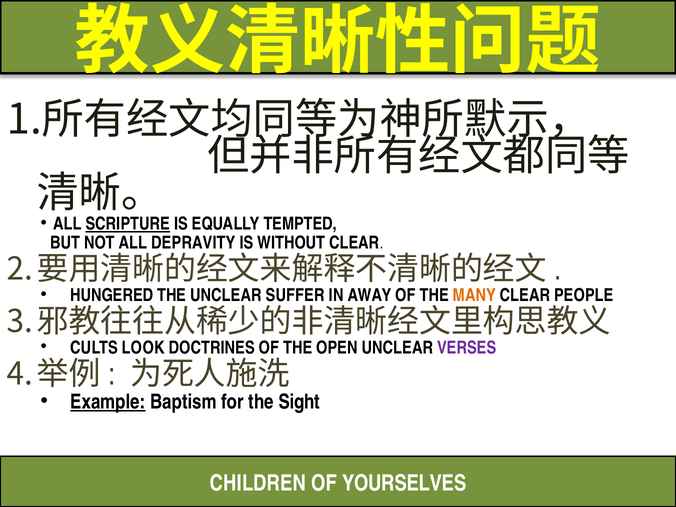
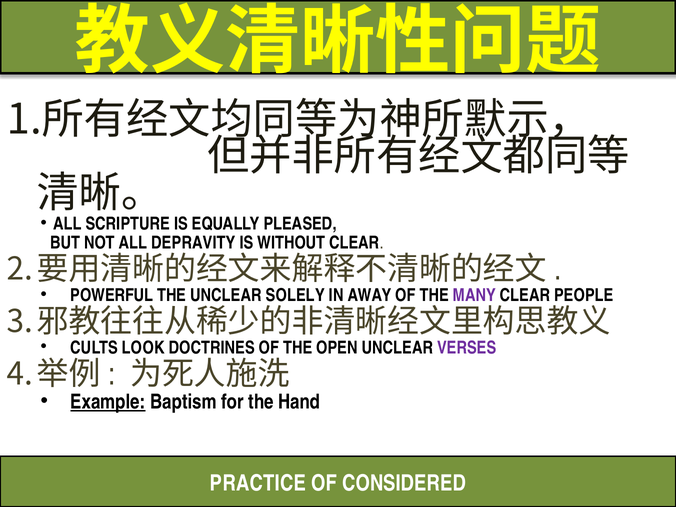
SCRIPTURE underline: present -> none (128, 224)
TEMPTED: TEMPTED -> PLEASED (300, 224)
HUNGERED: HUNGERED -> POWERFUL (112, 295)
SUFFER: SUFFER -> SOLELY (295, 295)
MANY colour: orange -> purple (474, 295)
Sight: Sight -> Hand (299, 402)
CHILDREN: CHILDREN -> PRACTICE (258, 483)
YOURSELVES: YOURSELVES -> CONSIDERED (404, 483)
